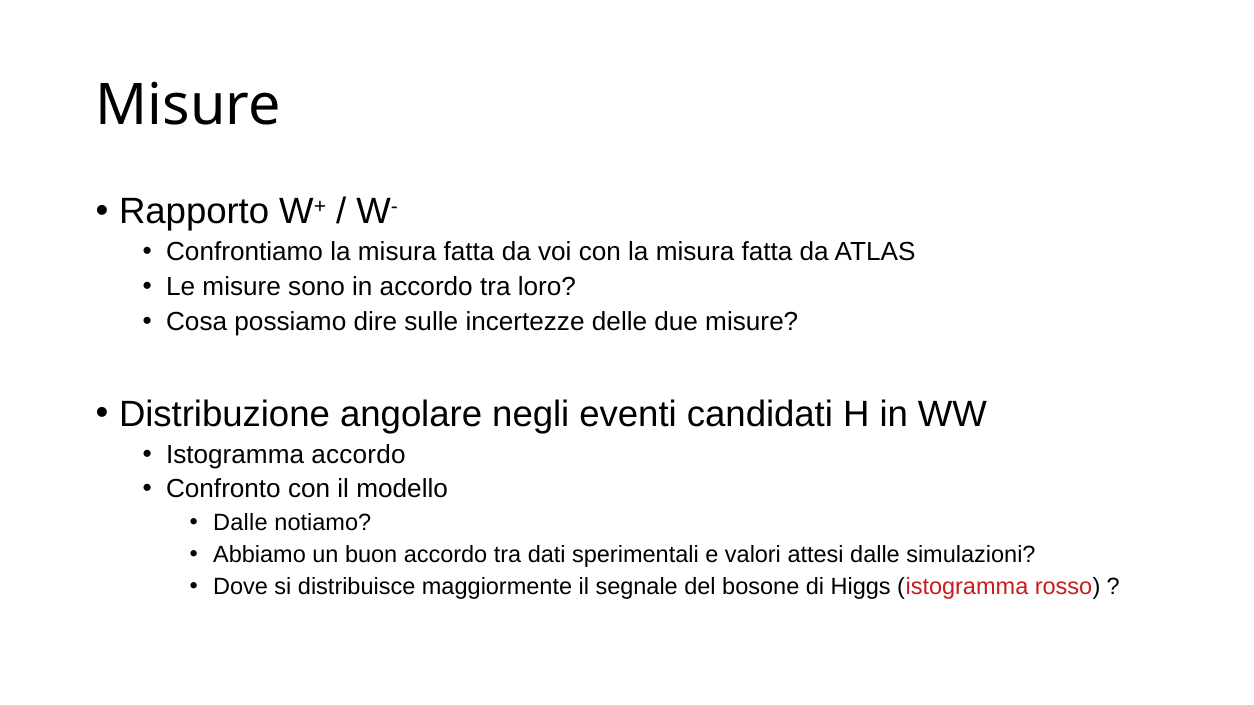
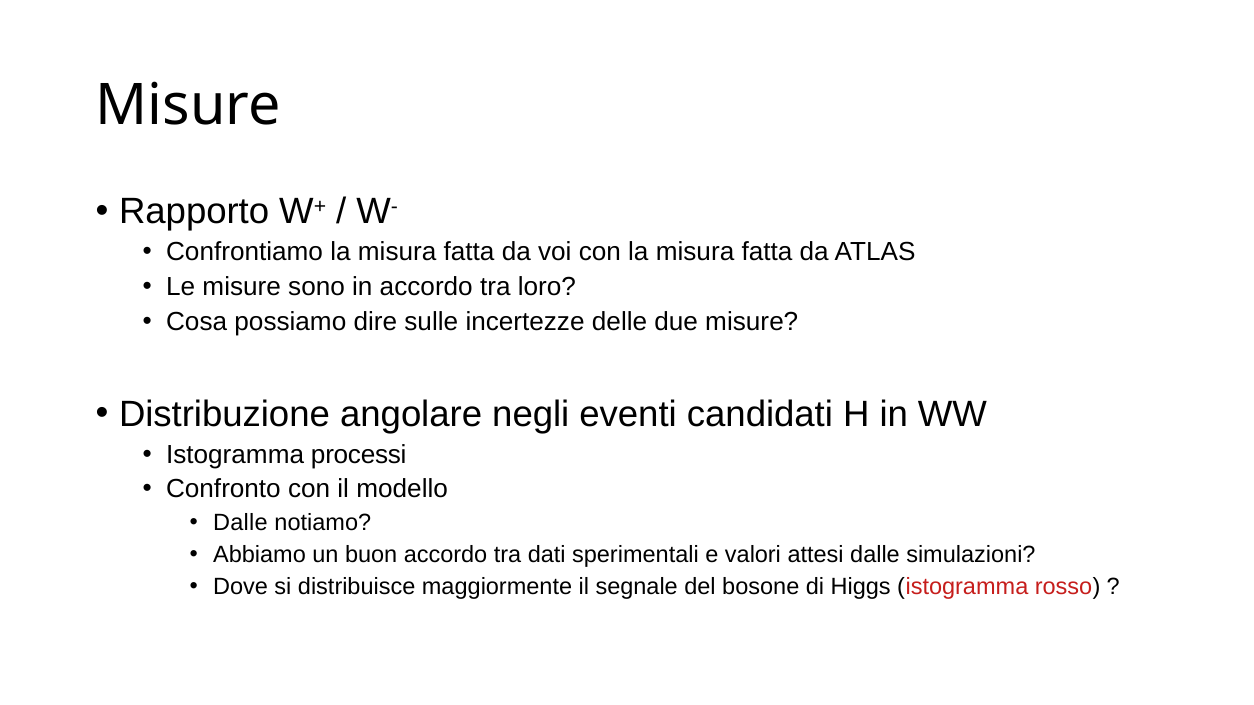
Istogramma accordo: accordo -> processi (359, 455)
